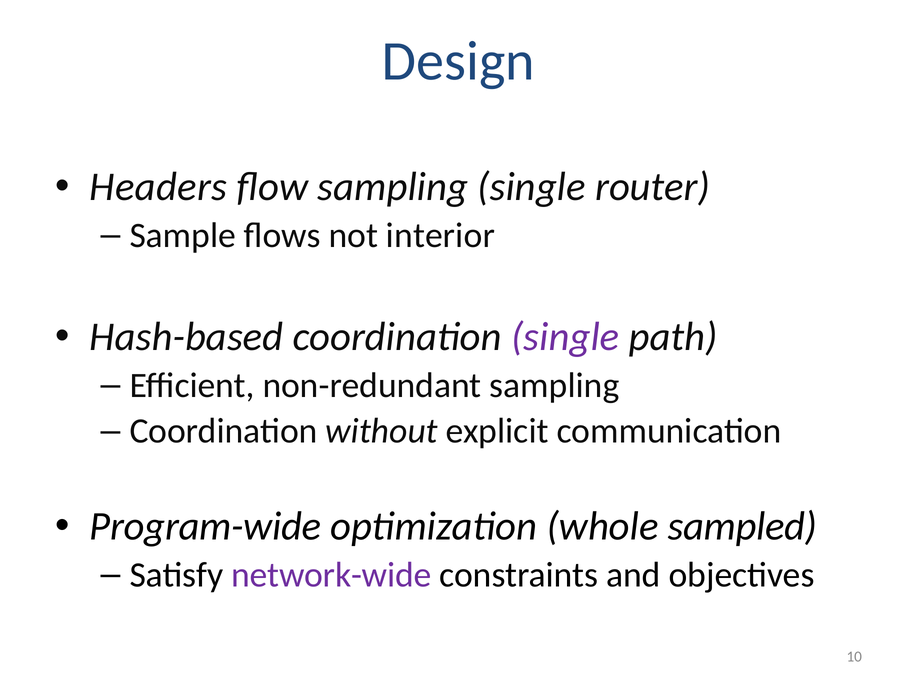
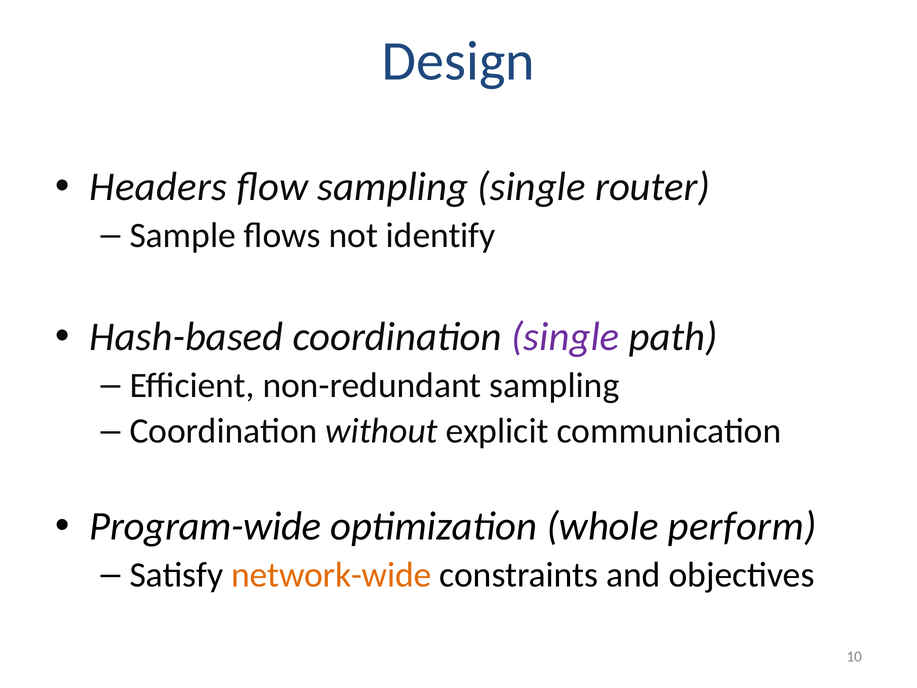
interior: interior -> identify (441, 235)
sampled: sampled -> perform (742, 526)
network-wide colour: purple -> orange (331, 575)
